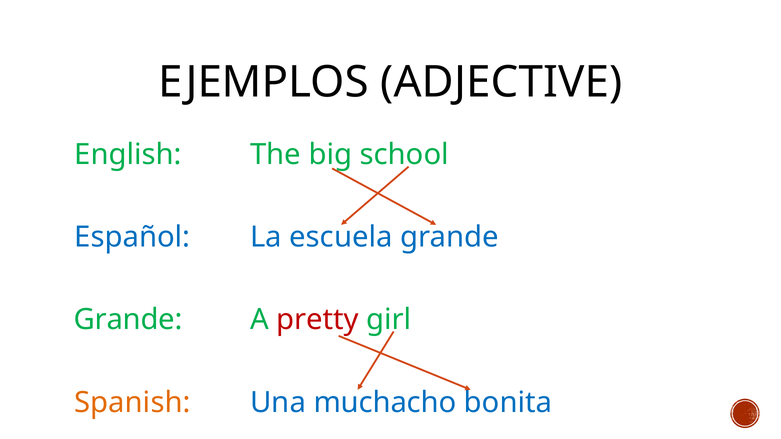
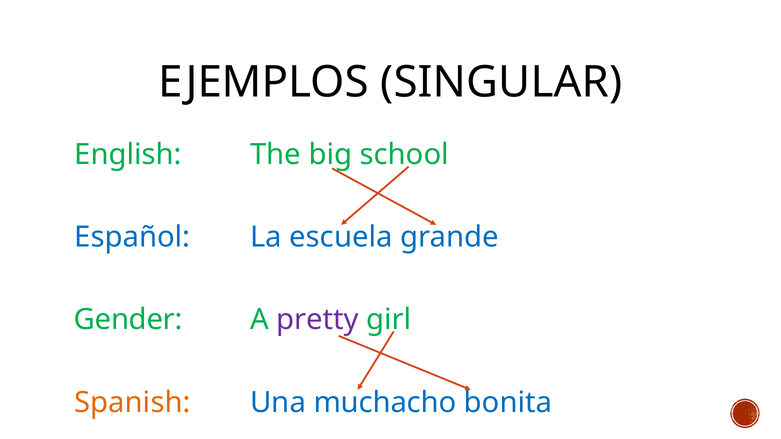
ADJECTIVE: ADJECTIVE -> SINGULAR (501, 82)
Grande: Grande -> Gender (128, 320)
pretty colour: red -> purple (317, 320)
